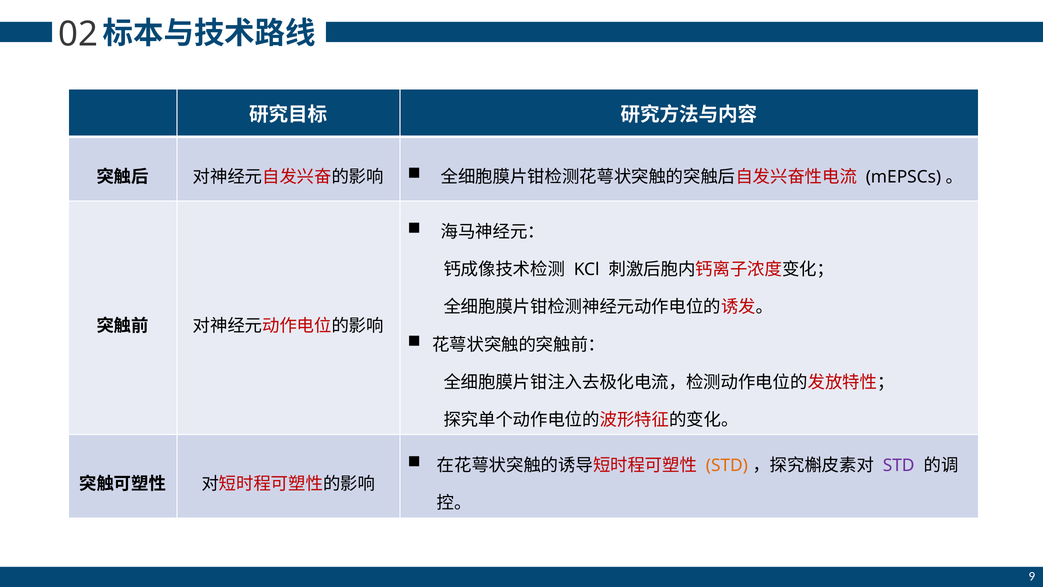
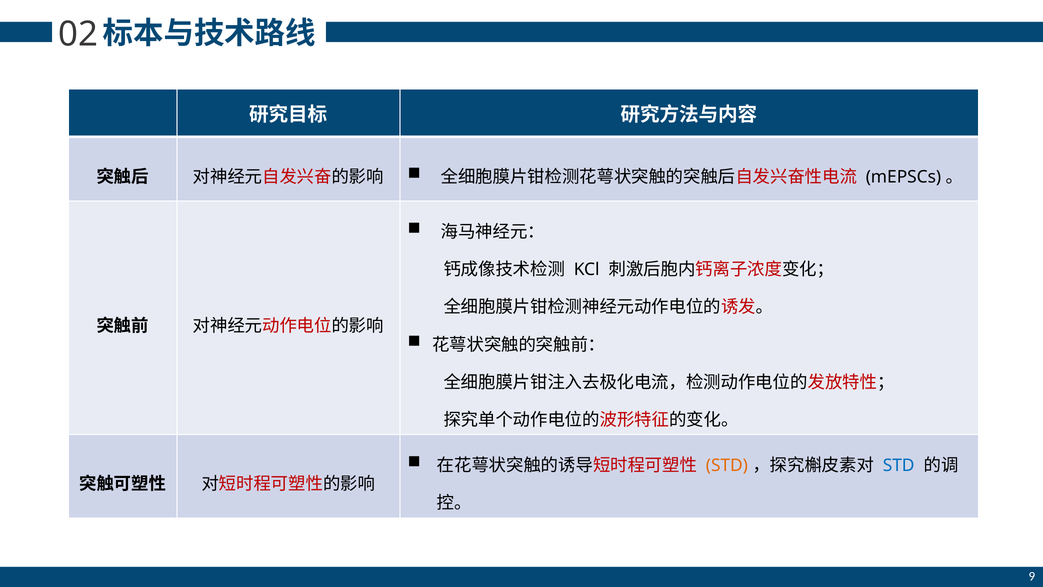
STD colour: purple -> blue (899, 465)
